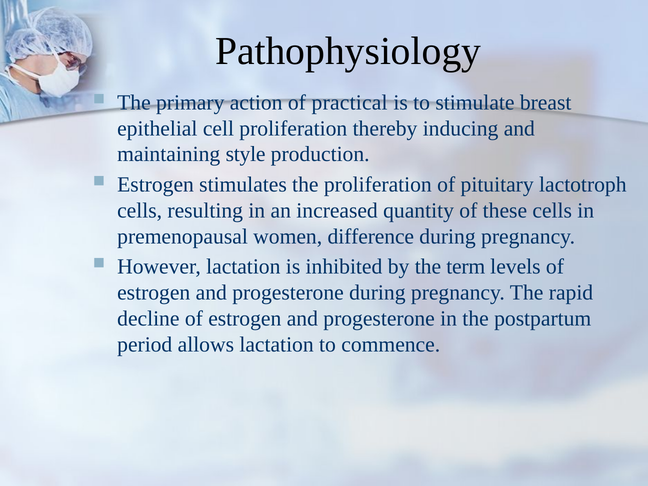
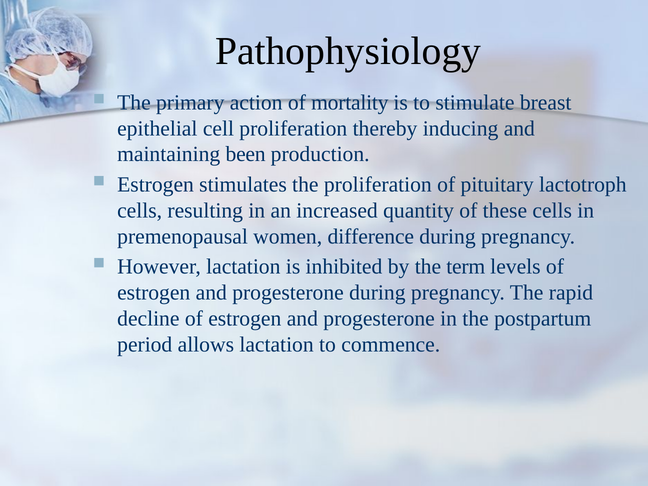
practical: practical -> mortality (350, 103)
style: style -> been (246, 154)
